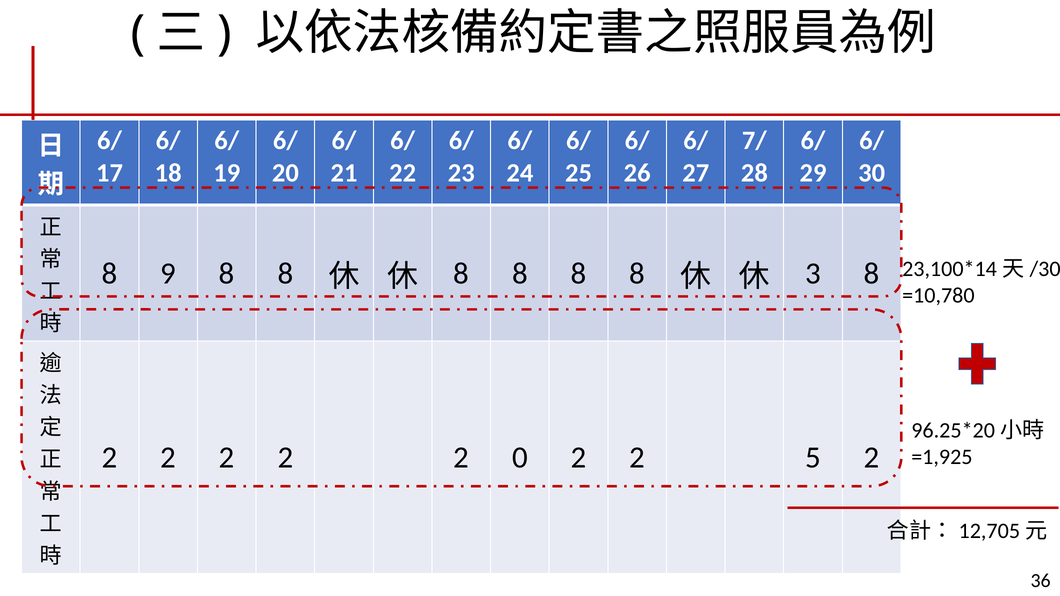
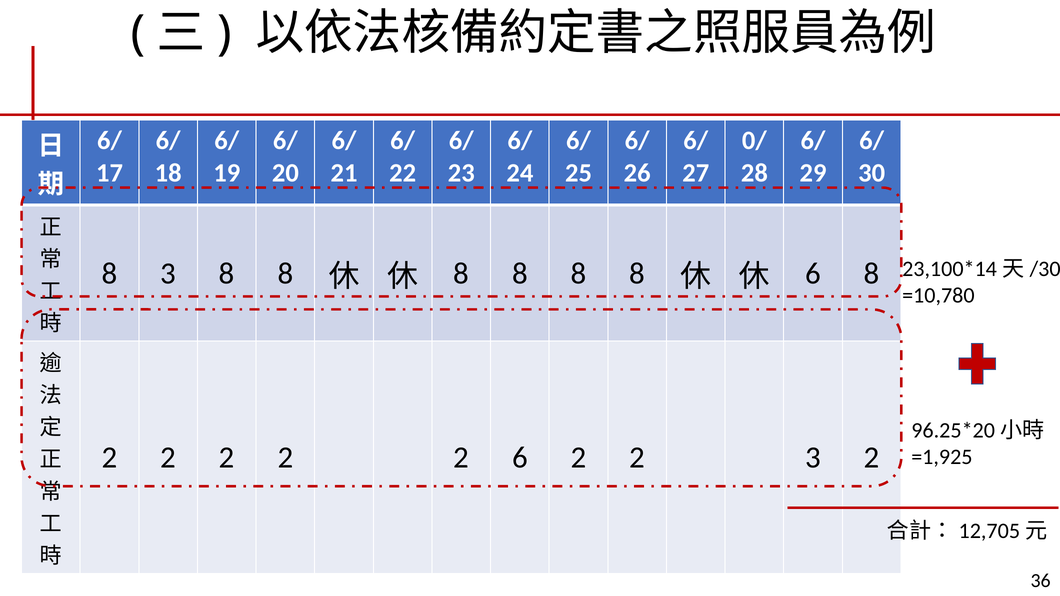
7/: 7/ -> 0/ (754, 141)
8 9: 9 -> 3 (168, 274)
3: 3 -> 6 (813, 274)
2 0: 0 -> 6 (520, 458)
2 5: 5 -> 3 (813, 458)
